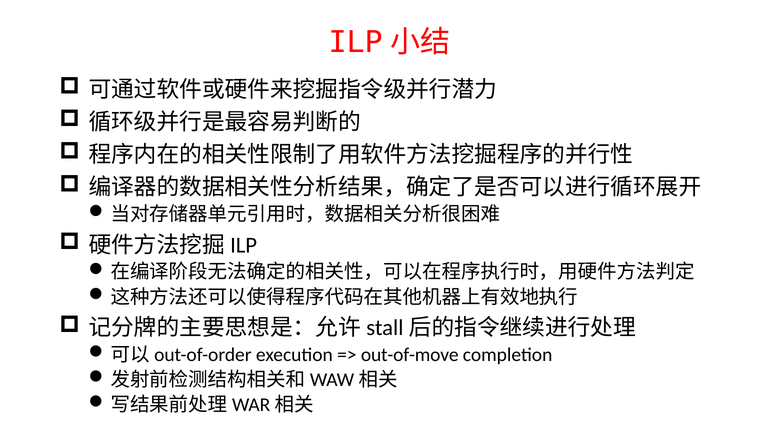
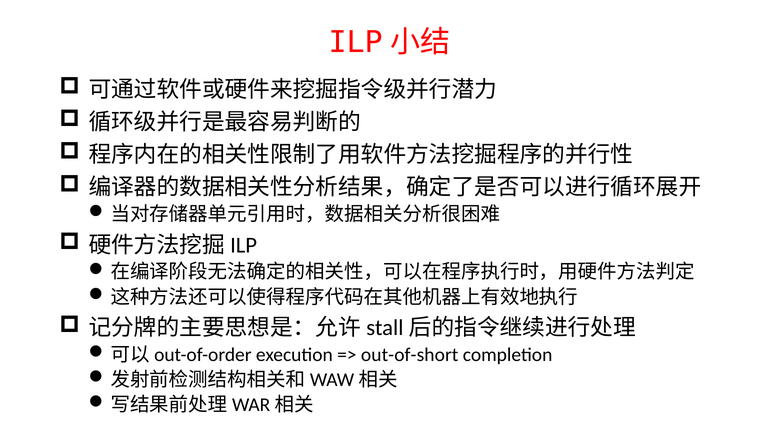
out-of-move: out-of-move -> out-of-short (410, 355)
